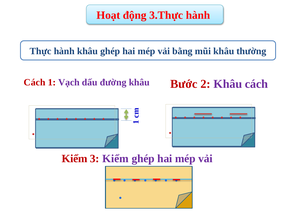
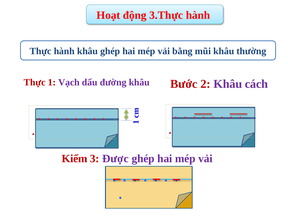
Cách: Cách -> Thực (35, 82)
3 Kiểm: Kiểm -> Được (115, 159)
